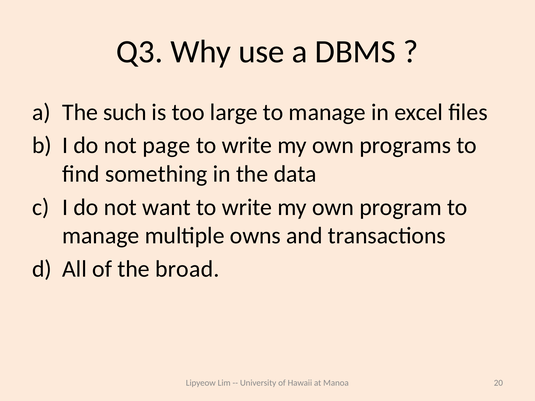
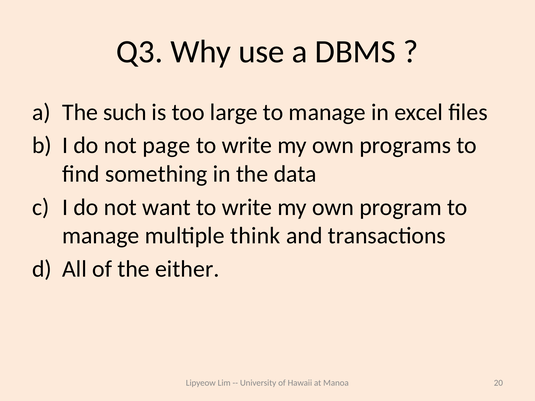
owns: owns -> think (255, 236)
broad: broad -> either (187, 269)
